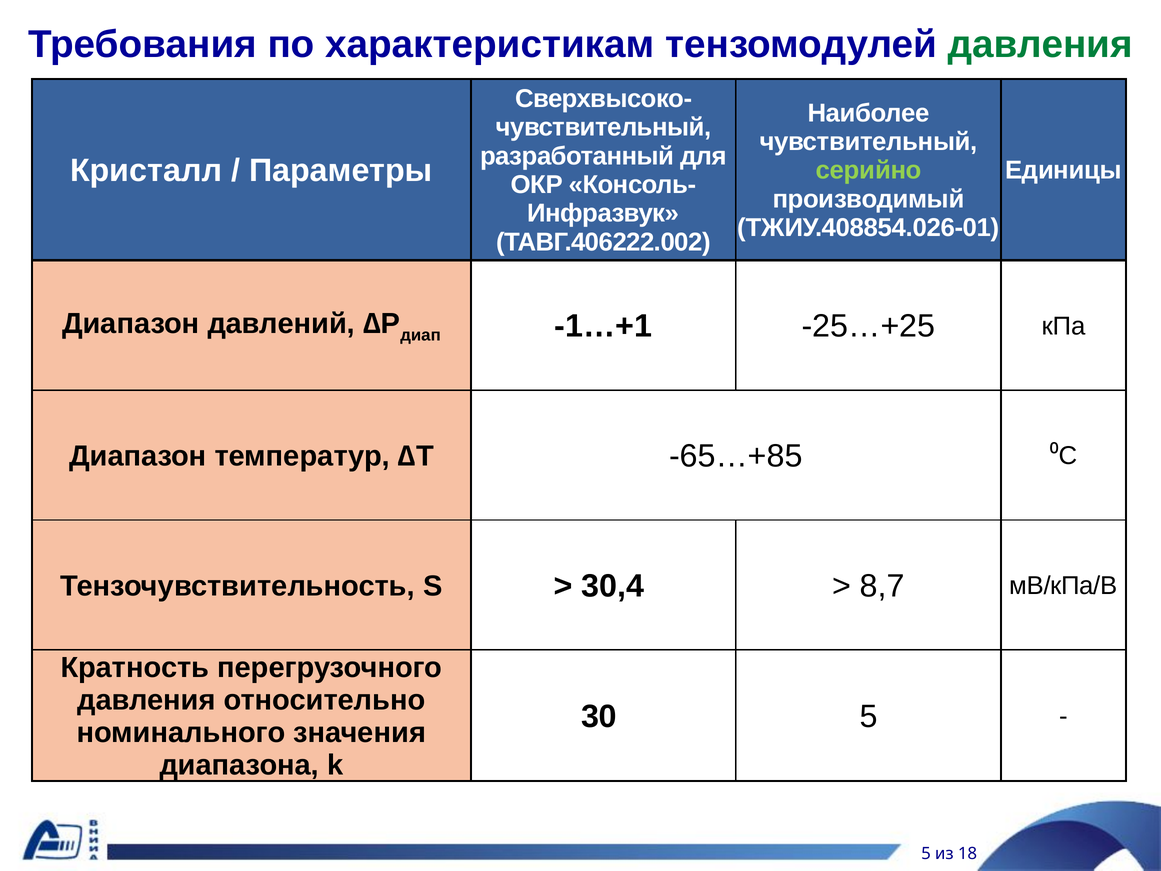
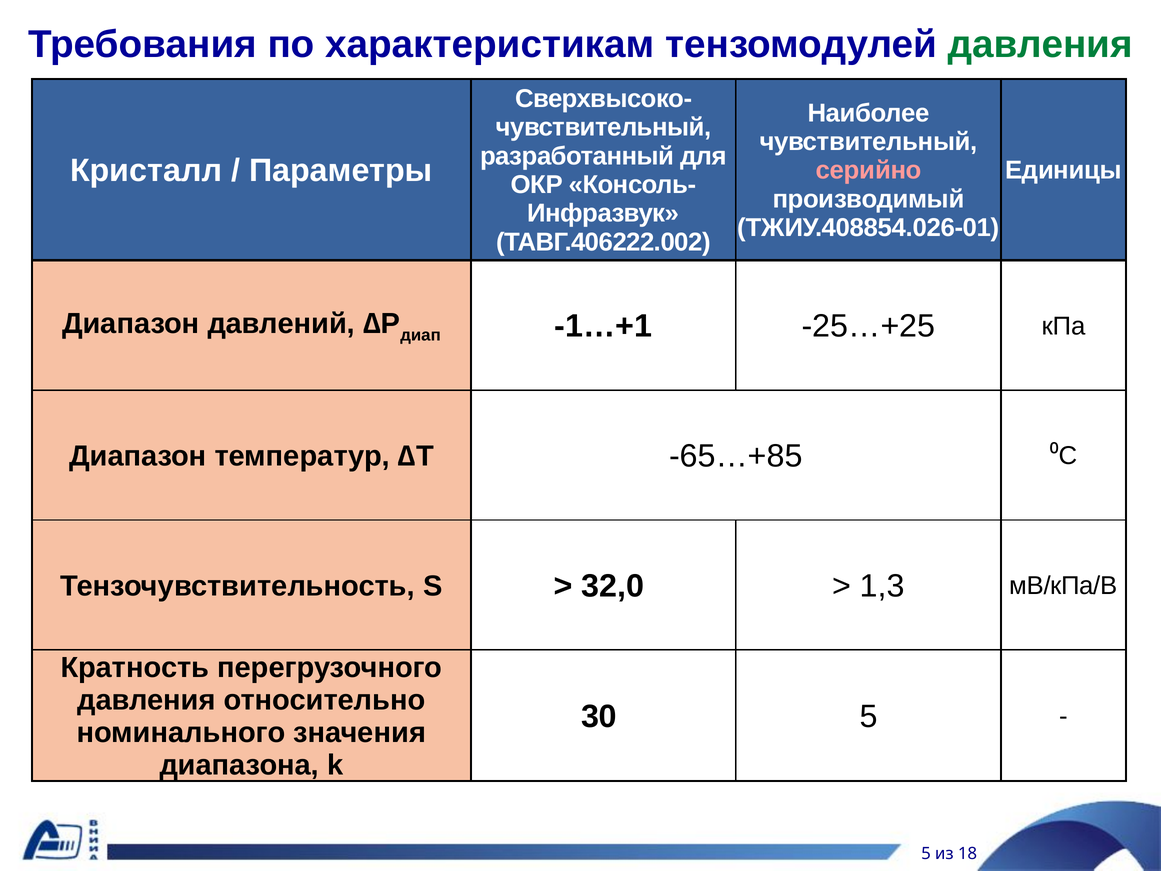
серийно colour: light green -> pink (869, 170)
30,4: 30,4 -> 32,0 (613, 586)
8,7: 8,7 -> 1,3 (882, 586)
